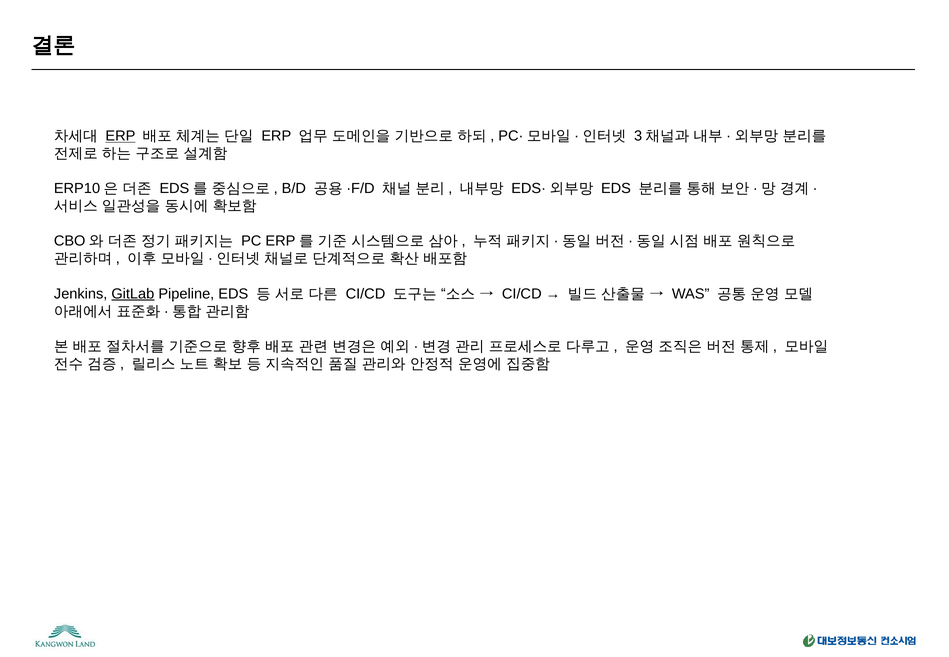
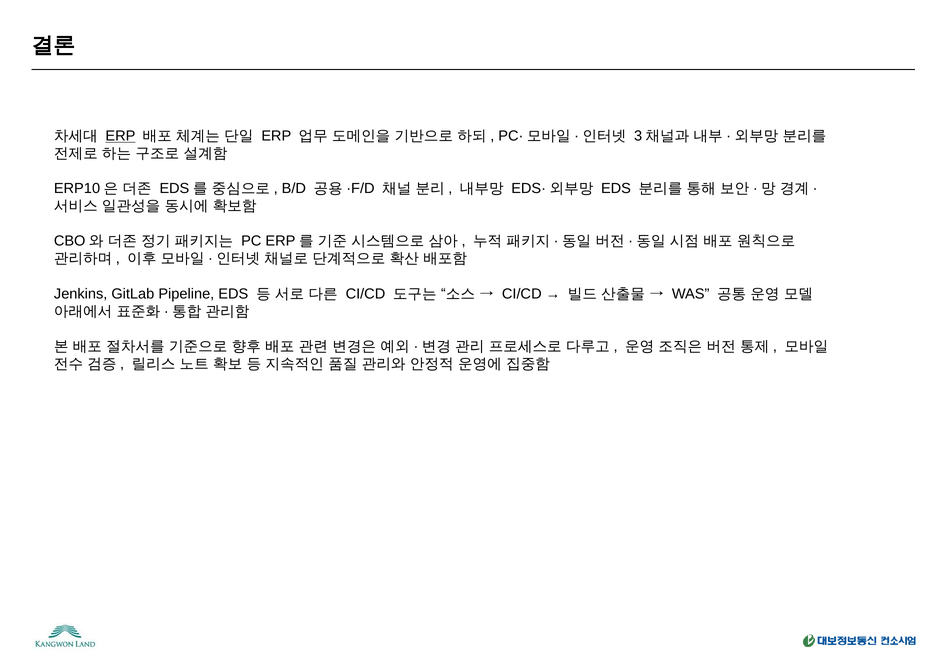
GitLab underline: present -> none (133, 294)
